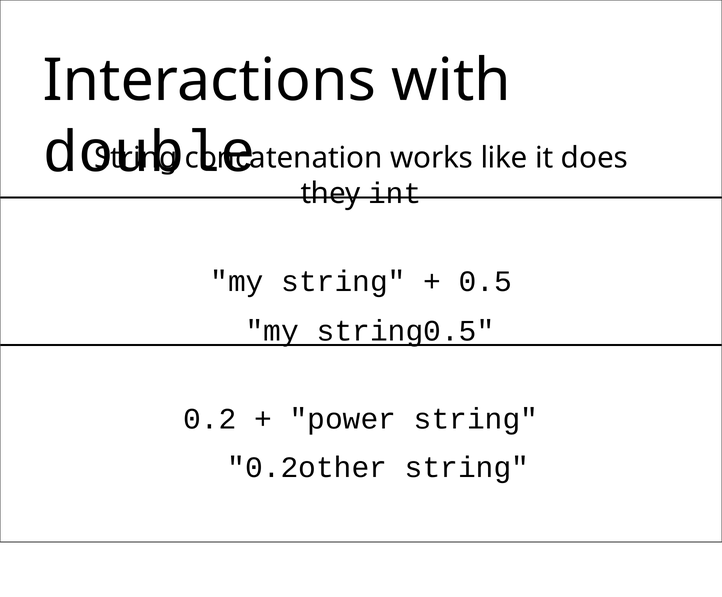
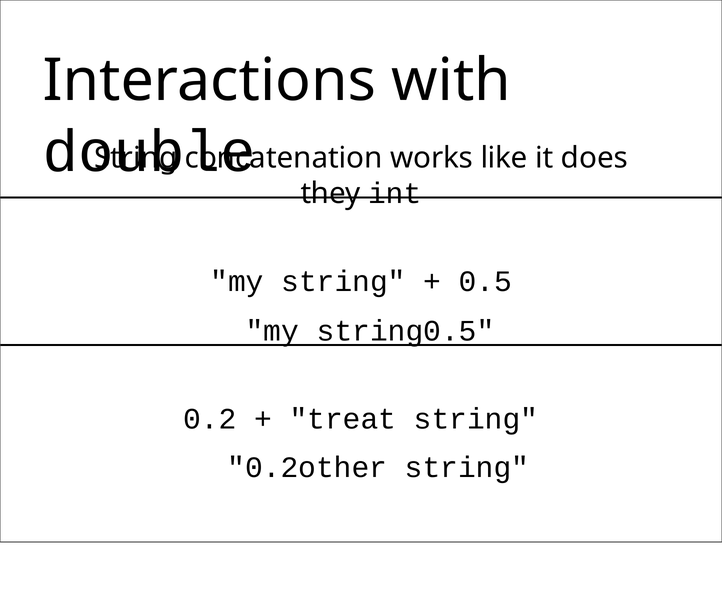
power: power -> treat (343, 419)
